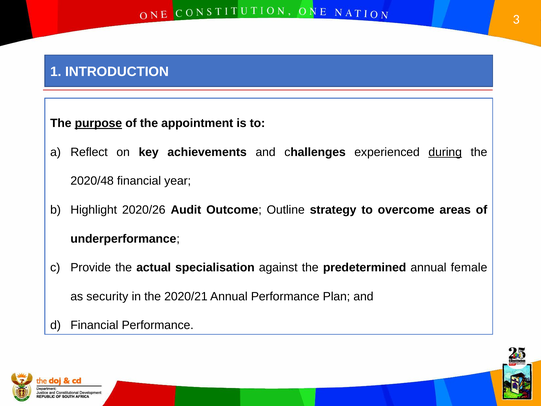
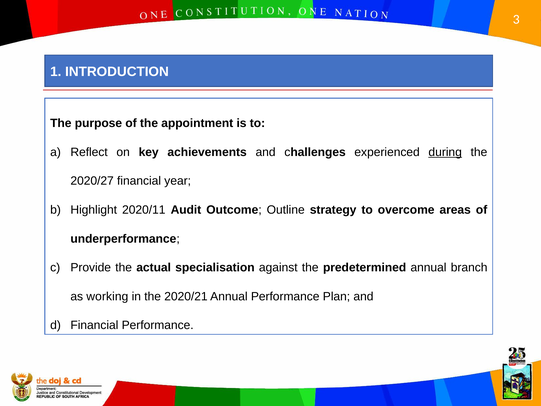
purpose underline: present -> none (98, 123)
2020/48: 2020/48 -> 2020/27 (92, 181)
2020/26: 2020/26 -> 2020/11 (144, 210)
female: female -> branch (469, 267)
security: security -> working (107, 296)
